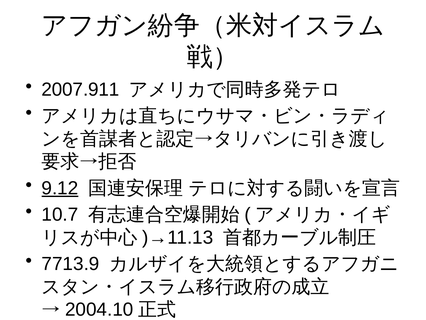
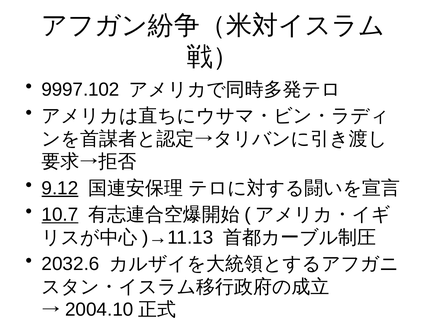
2007.911: 2007.911 -> 9997.102 (80, 89)
10.7 underline: none -> present (60, 214)
7713.9: 7713.9 -> 2032.6 (71, 264)
